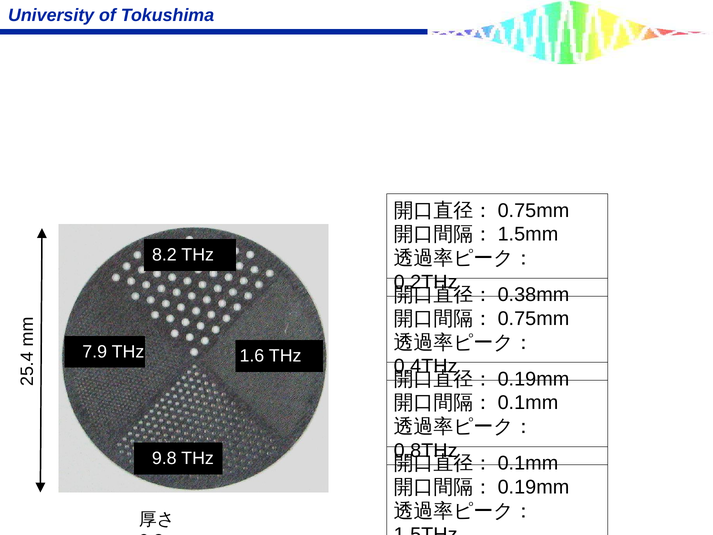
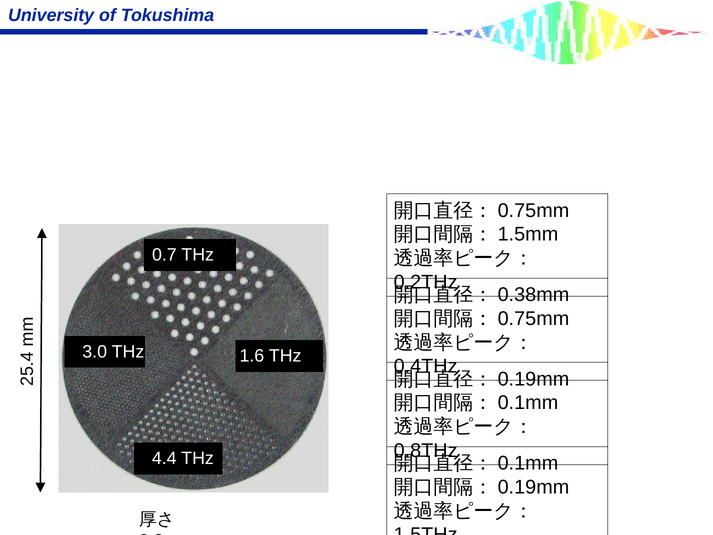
8.2: 8.2 -> 0.7 (164, 255)
7.9: 7.9 -> 3.0 (95, 351)
9.8: 9.8 -> 4.4 (164, 458)
